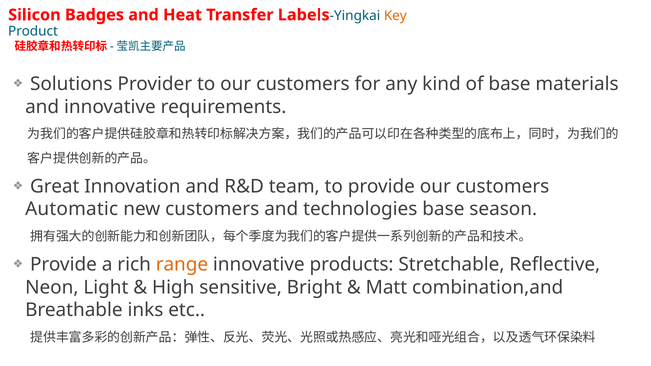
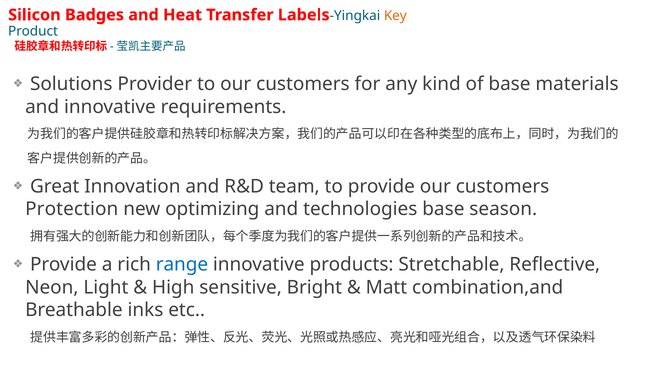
Automatic: Automatic -> Protection (72, 209)
new customers: customers -> optimizing (212, 209)
range colour: orange -> blue (182, 265)
